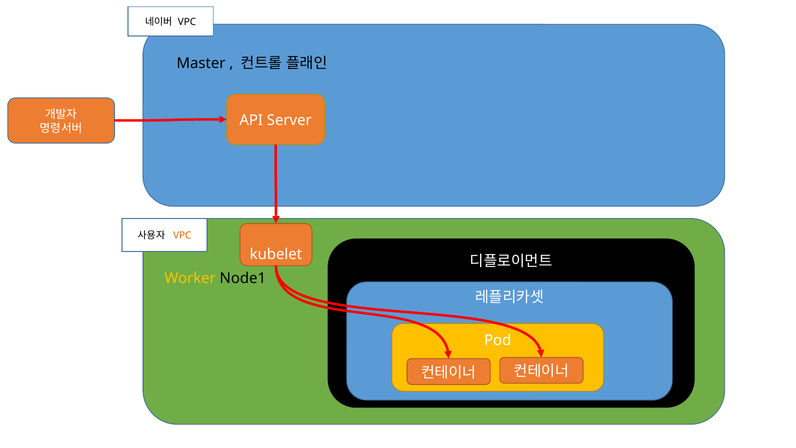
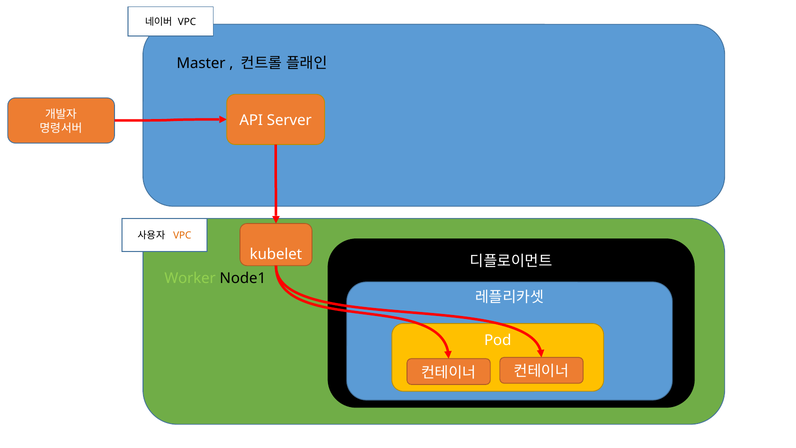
Worker colour: yellow -> light green (190, 278)
